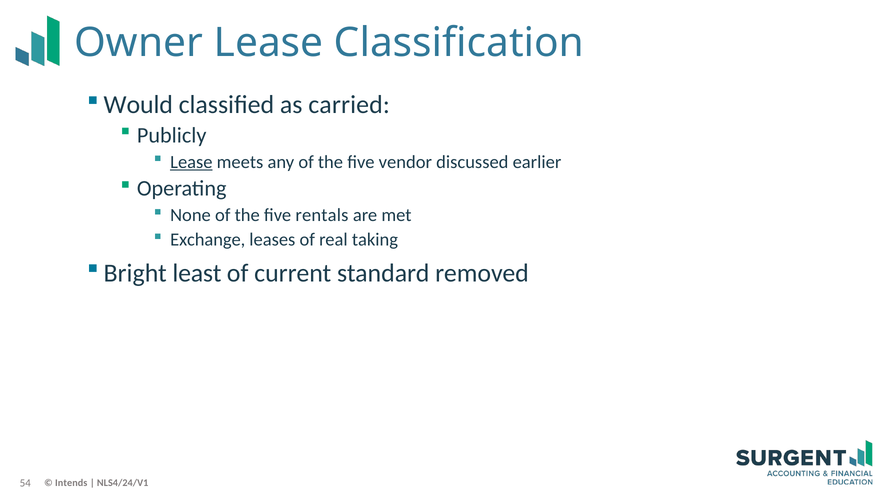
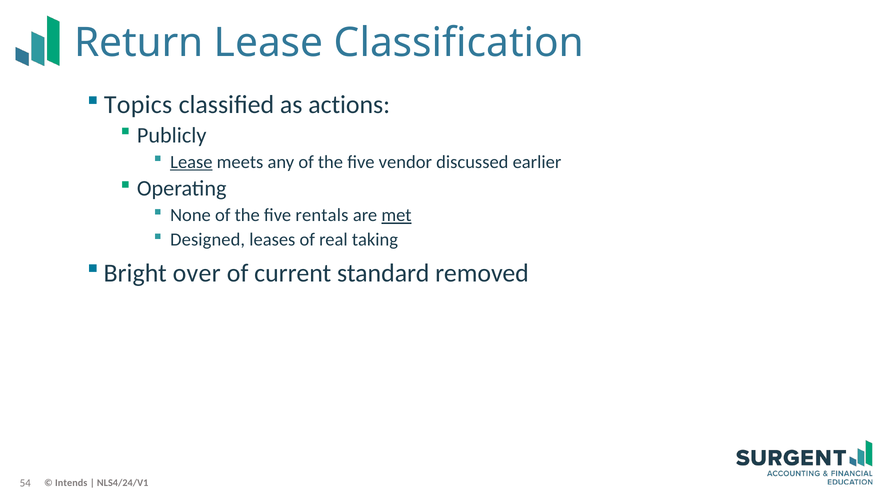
Owner: Owner -> Return (139, 43)
Would: Would -> Topics (138, 105)
carried: carried -> actions (349, 105)
met underline: none -> present (396, 215)
Exchange: Exchange -> Designed (208, 240)
least: least -> over (197, 273)
